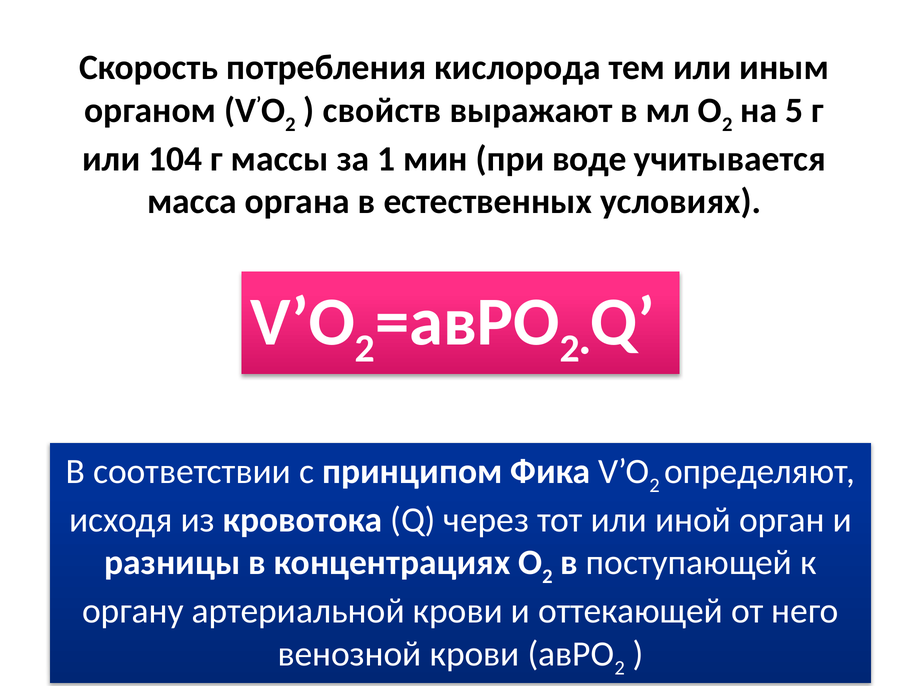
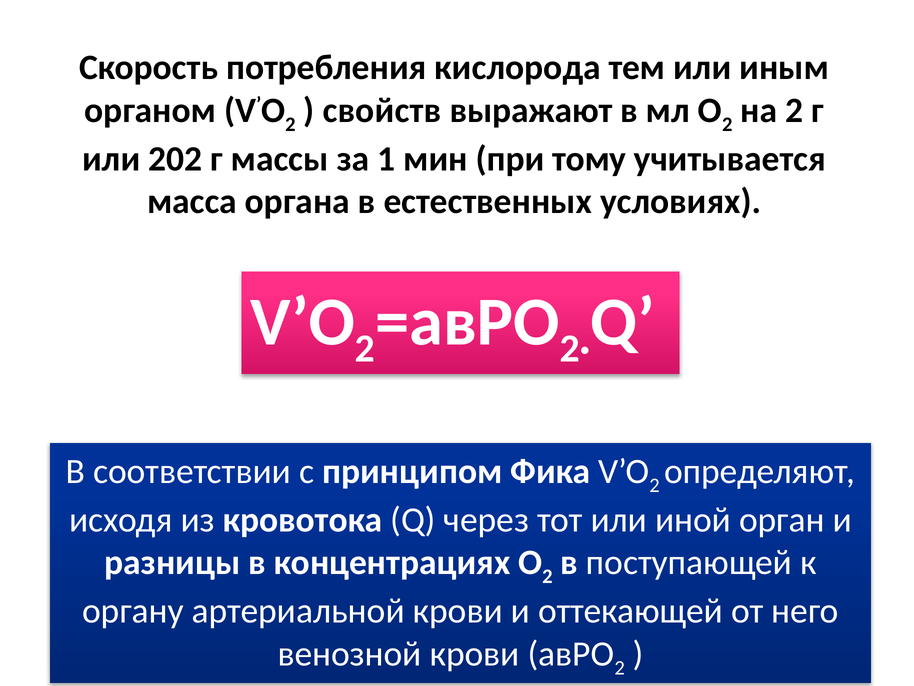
на 5: 5 -> 2 (794, 110)
104: 104 -> 202 (175, 159)
воде: воде -> тому (589, 159)
